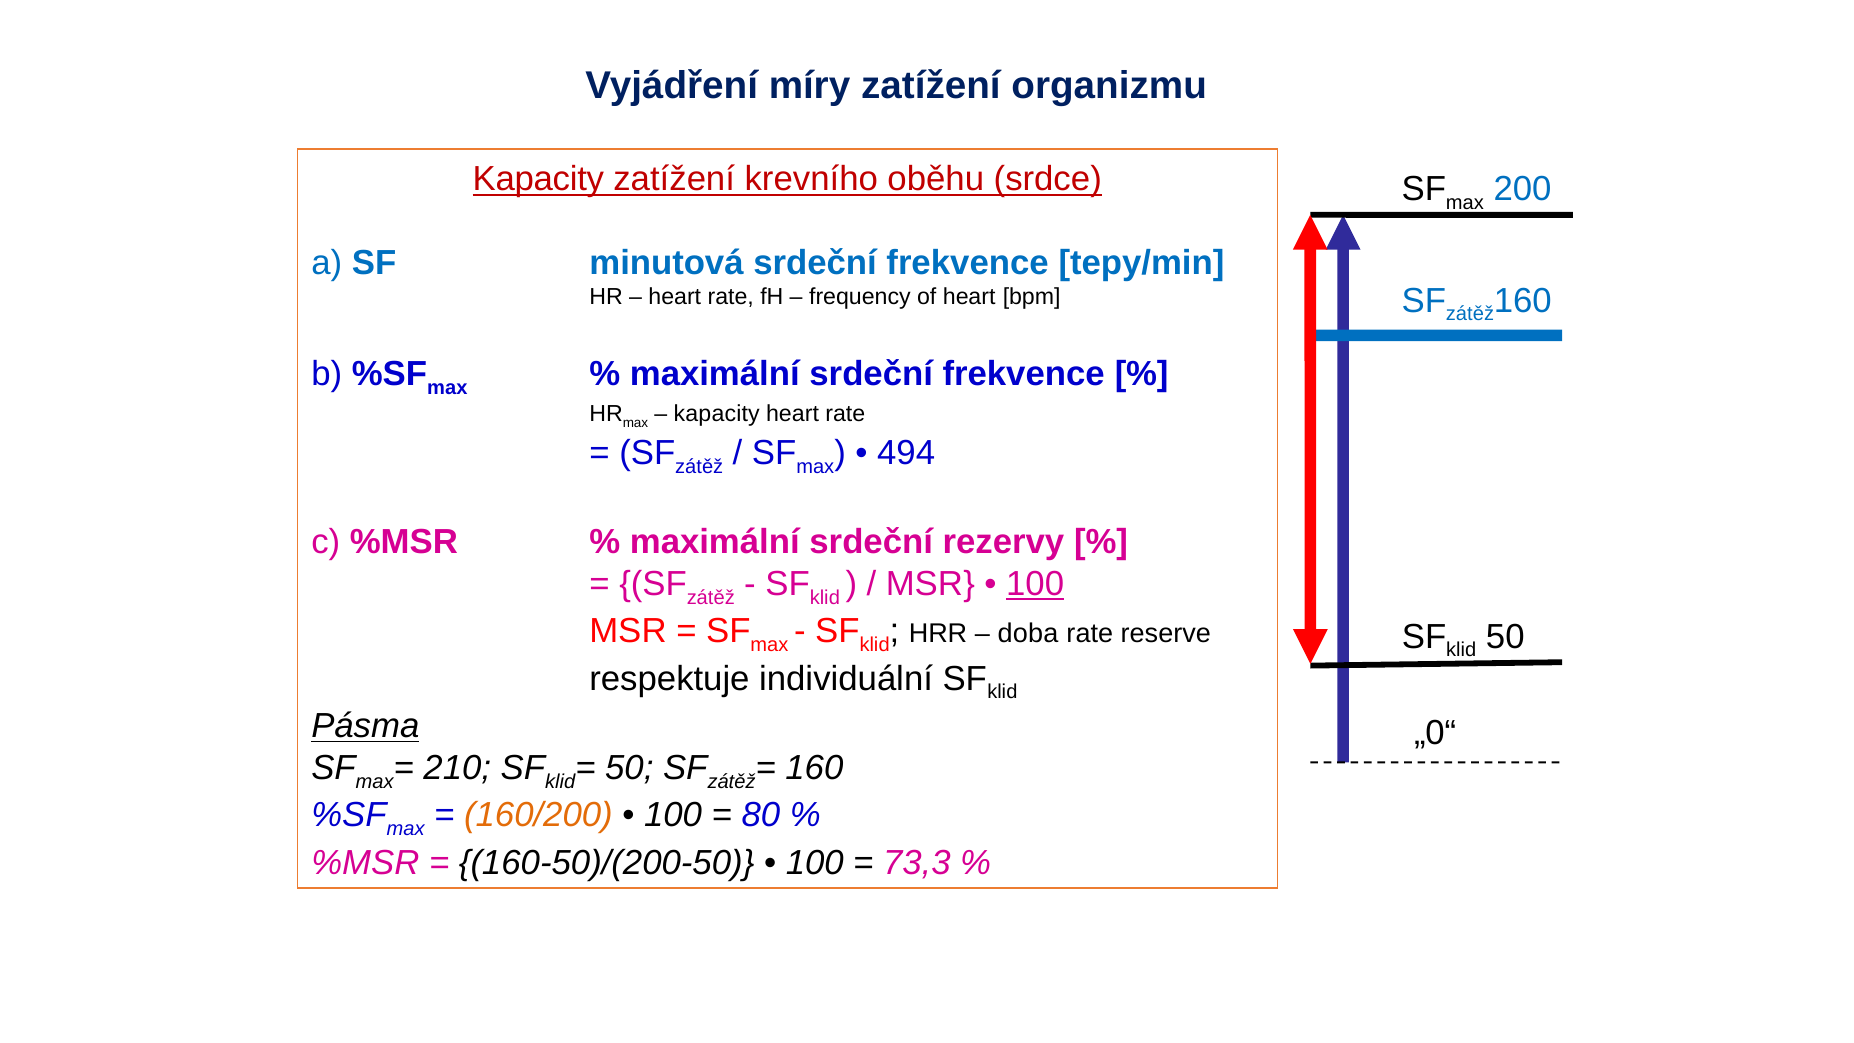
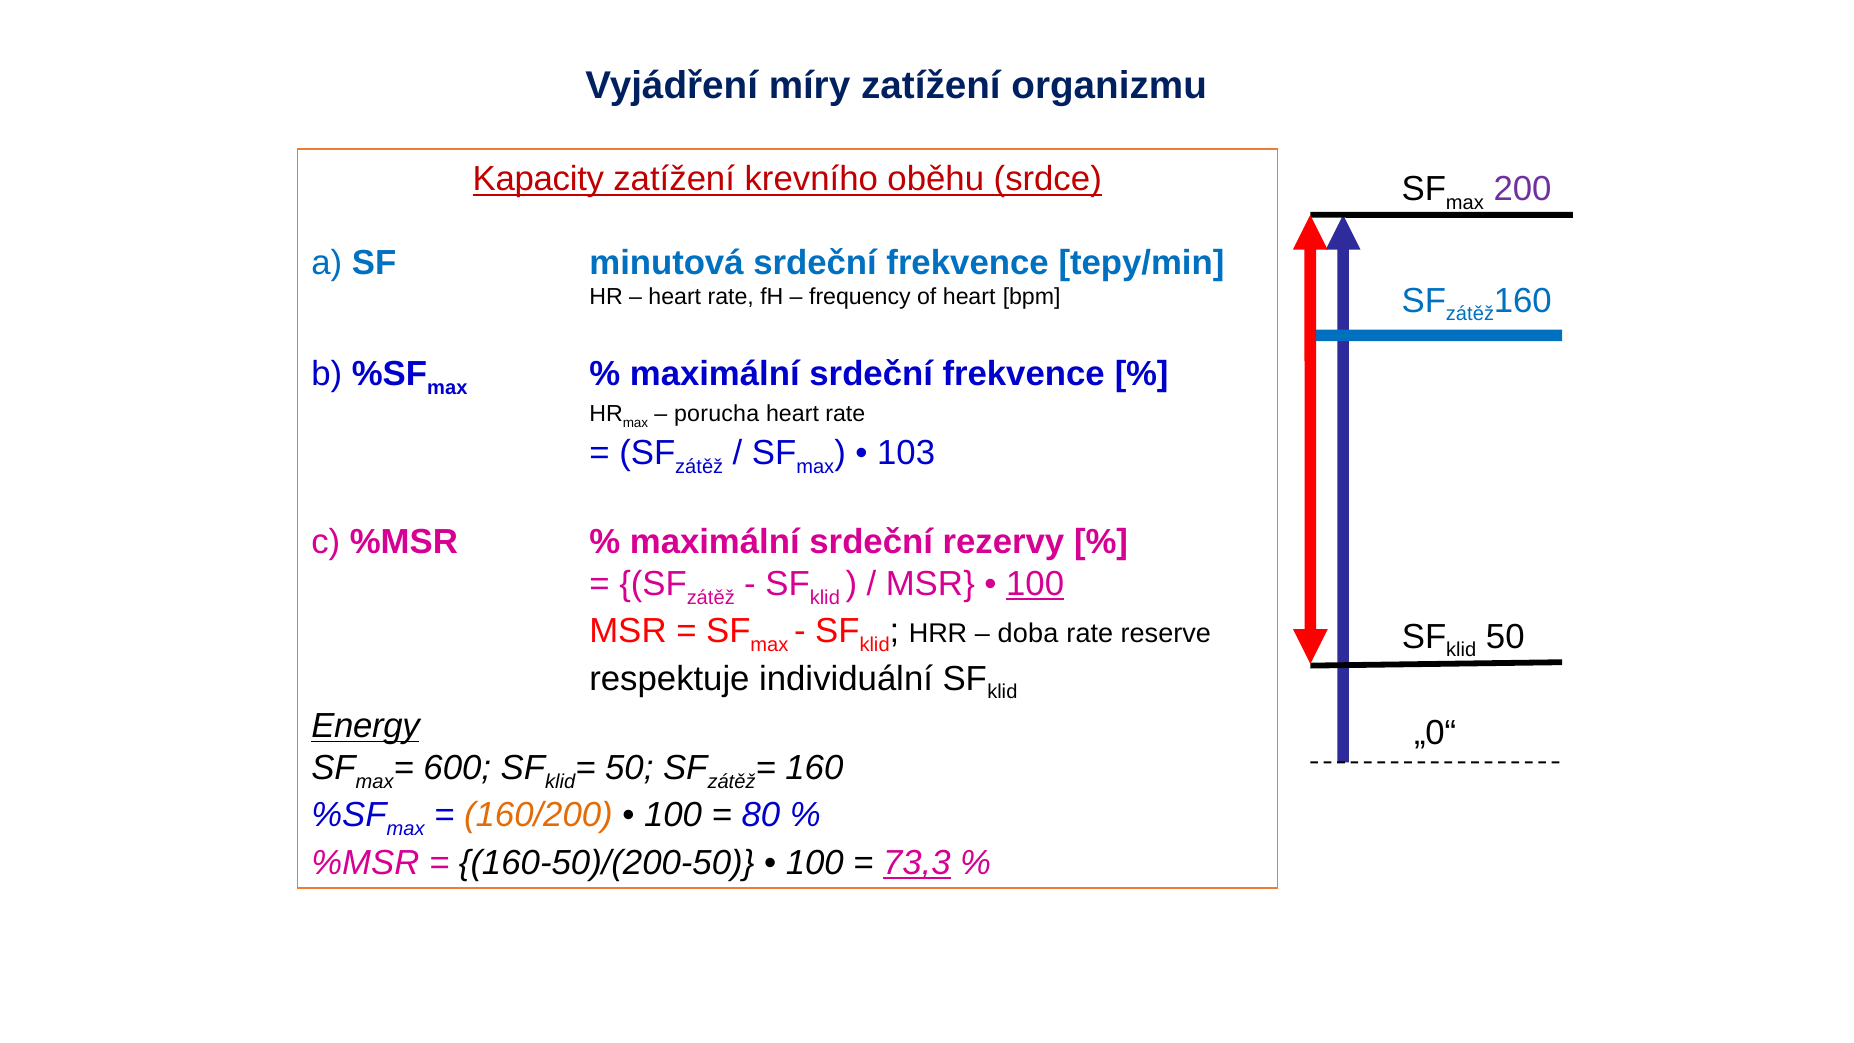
200 colour: blue -> purple (1523, 189)
kapacity: kapacity -> porucha (717, 414)
494: 494 -> 103 (906, 453)
Pásma: Pásma -> Energy (366, 726)
210: 210 -> 600 (457, 768)
73,3 underline: none -> present (917, 863)
